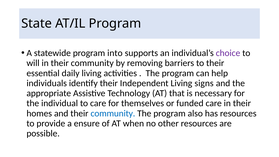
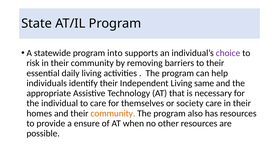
will: will -> risk (33, 63)
signs: signs -> same (204, 83)
funded: funded -> society (190, 103)
community colour: blue -> orange (113, 113)
